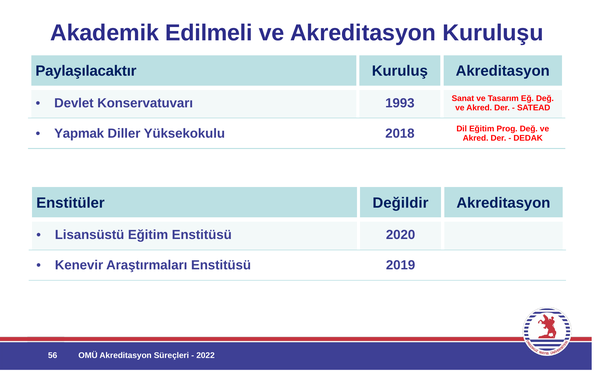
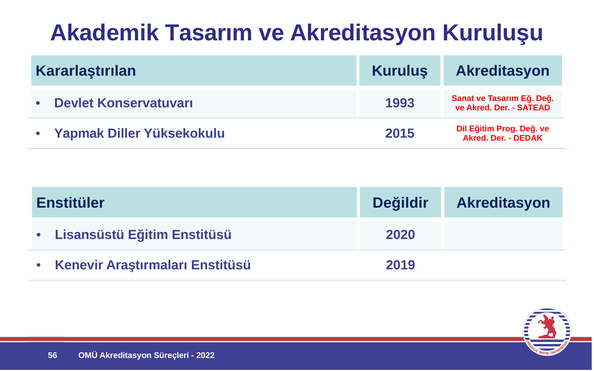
Akademik Edilmeli: Edilmeli -> Tasarım (209, 33)
Paylaşılacaktır: Paylaşılacaktır -> Kararlaştırılan (86, 71)
2018: 2018 -> 2015 (400, 134)
